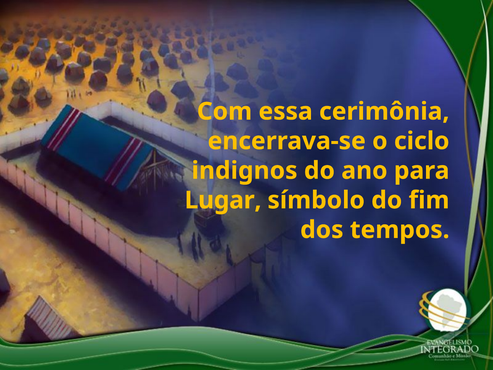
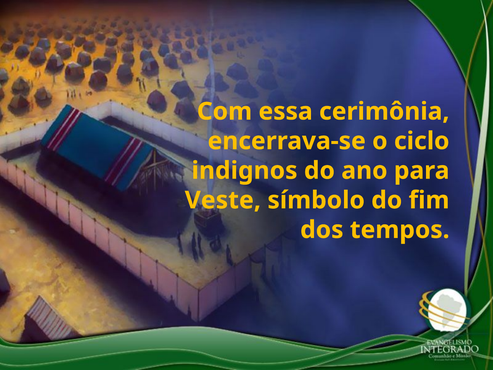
Lugar: Lugar -> Veste (223, 200)
